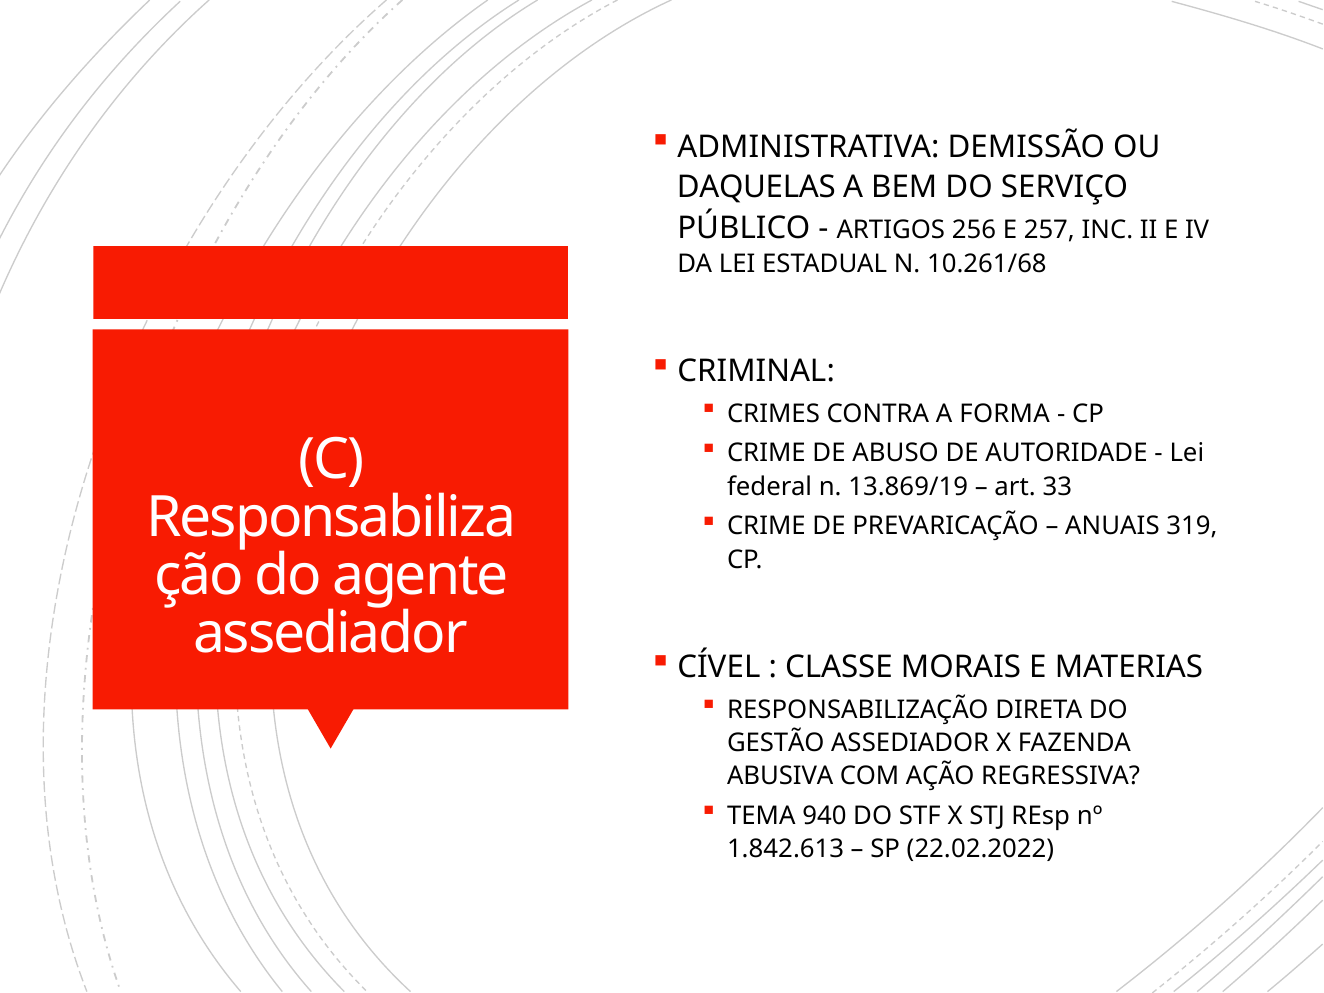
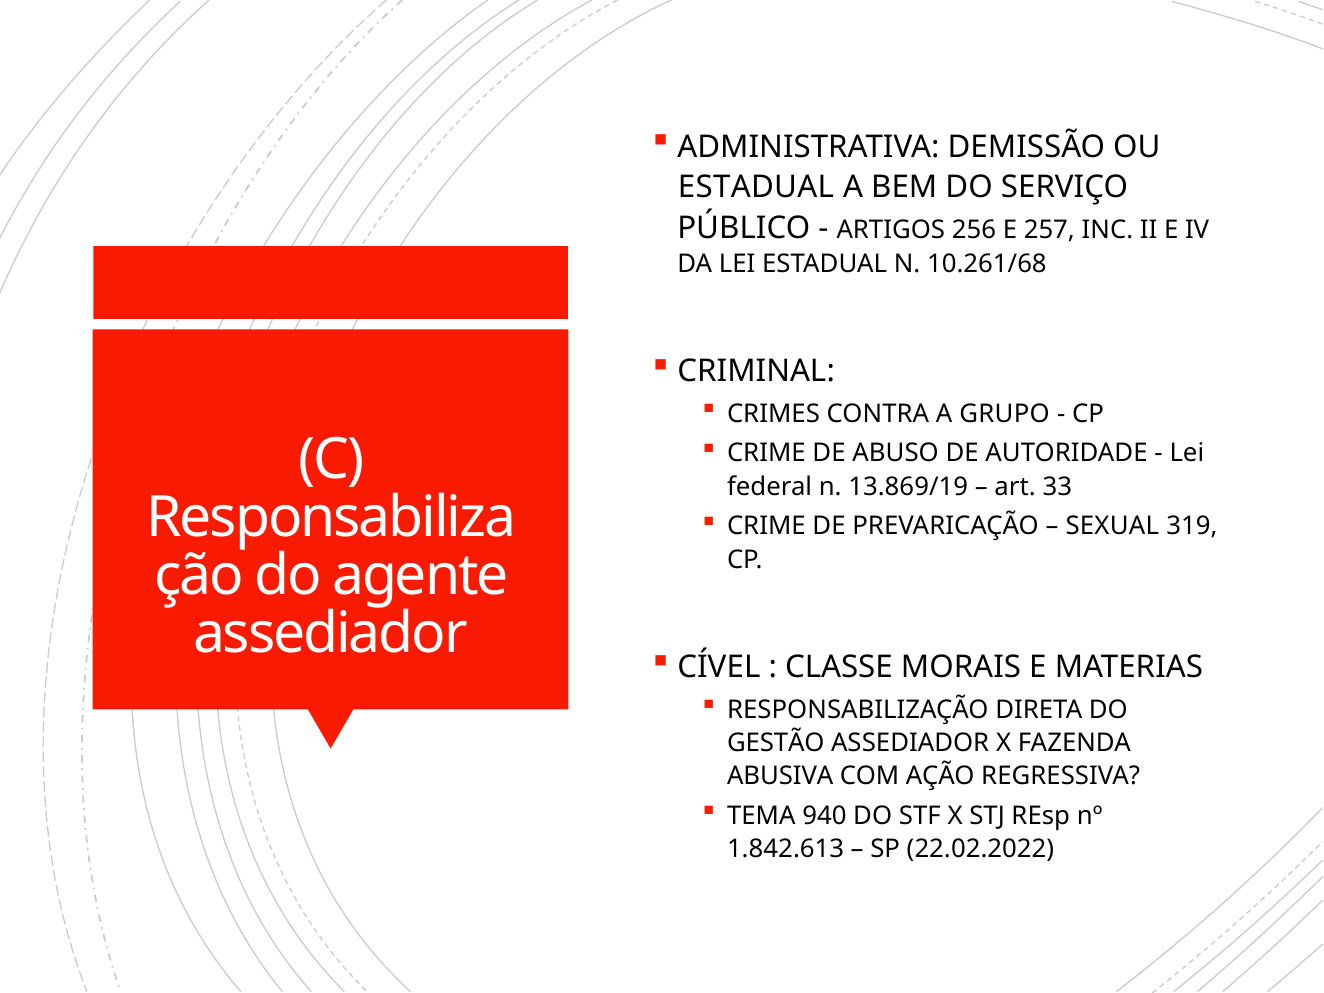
DAQUELAS: DAQUELAS -> ESTADUAL (756, 187)
FORMA: FORMA -> GRUPO (1005, 414)
ANUAIS: ANUAIS -> SEXUAL (1112, 526)
